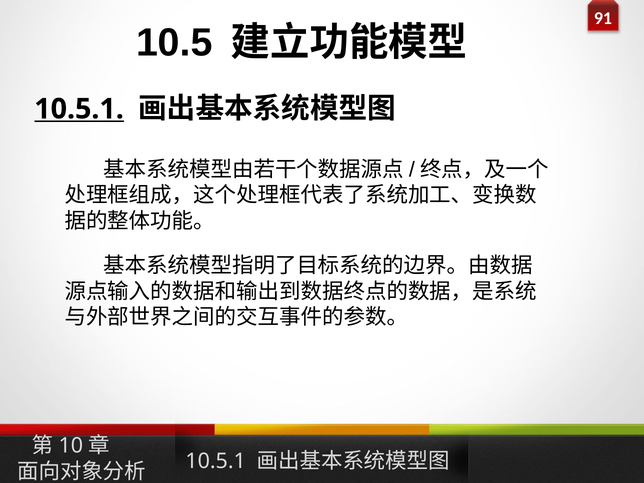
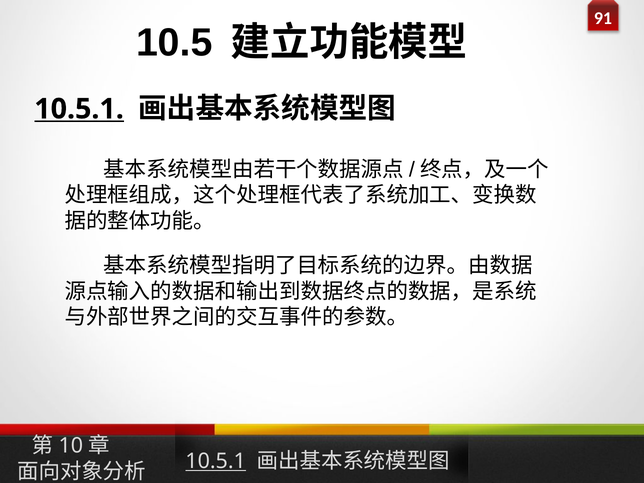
10.5.1 underline: none -> present (216, 461)
